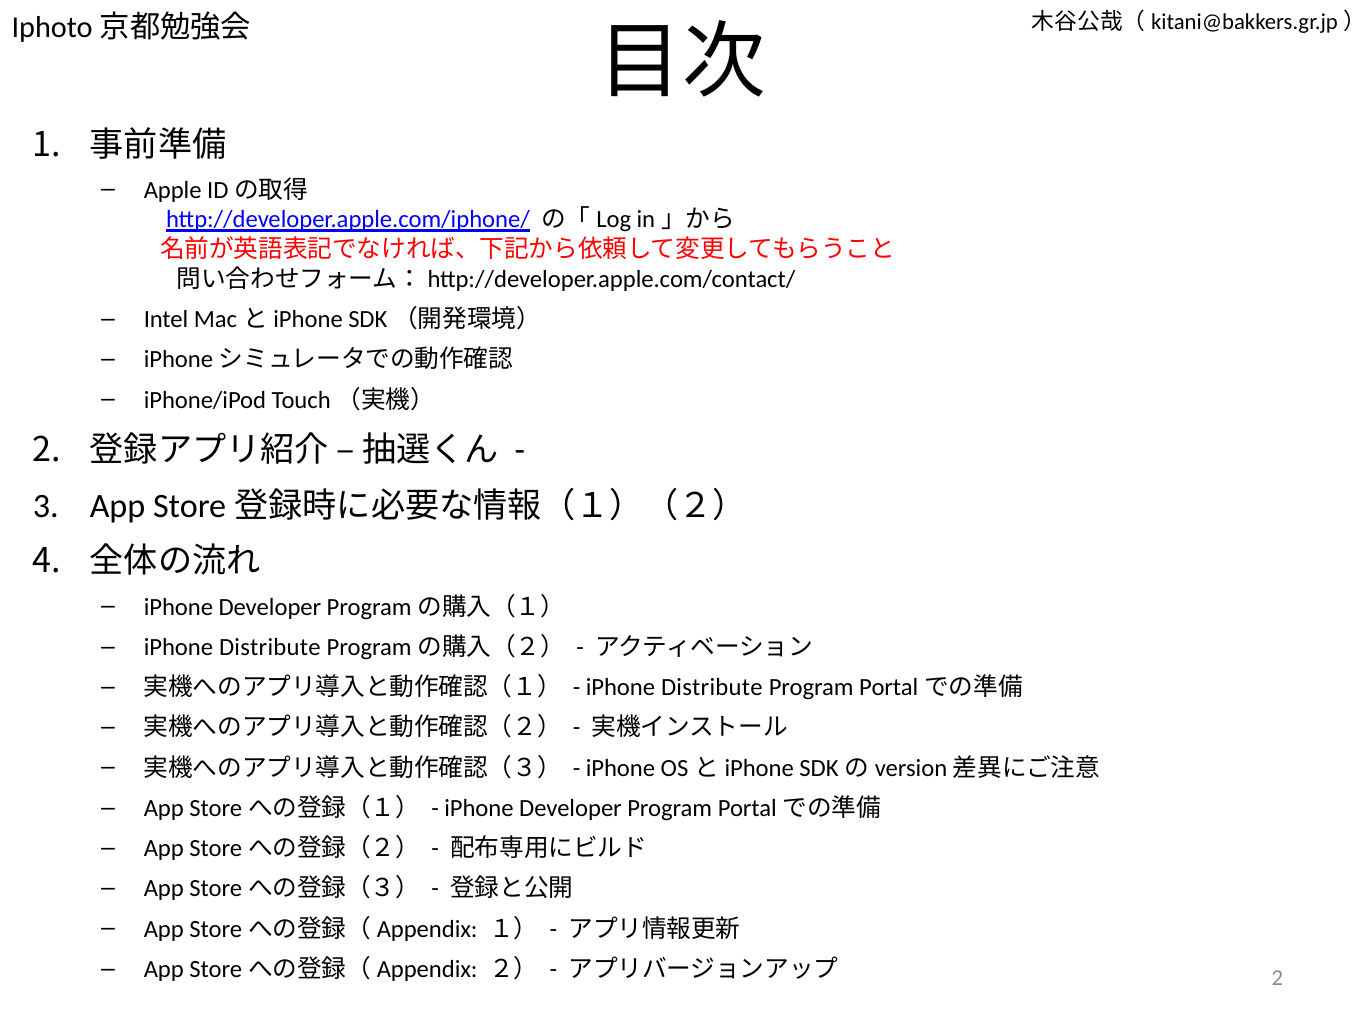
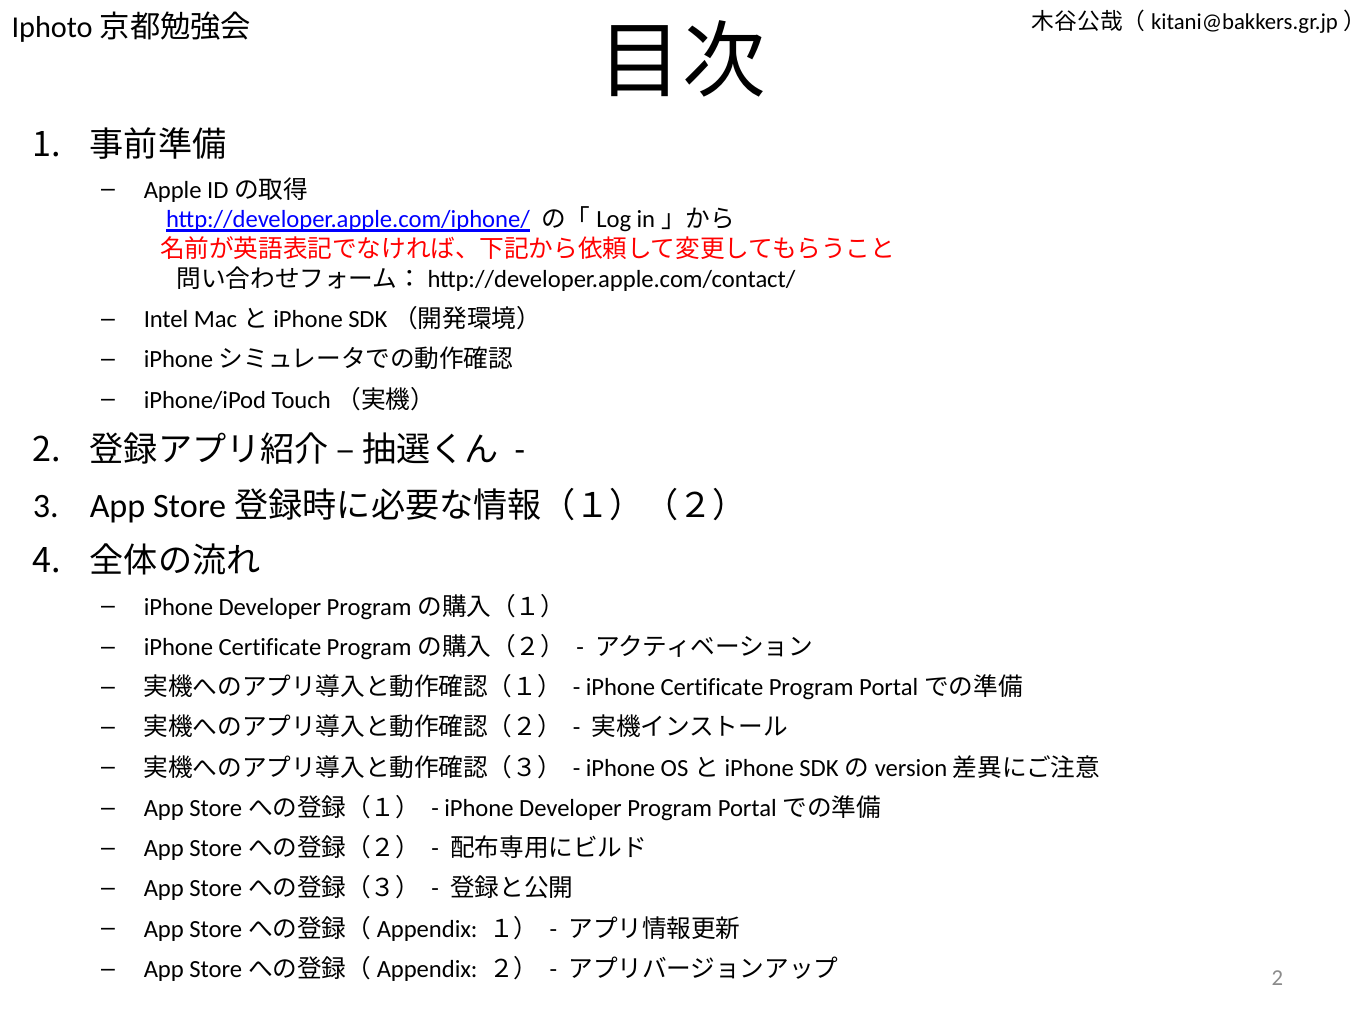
Distribute: Distribute -> Certificate (270, 647)
Distribute: Distribute -> Certificate (712, 687)
